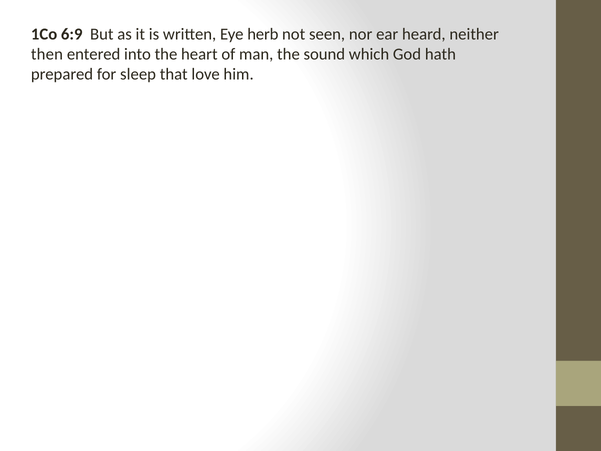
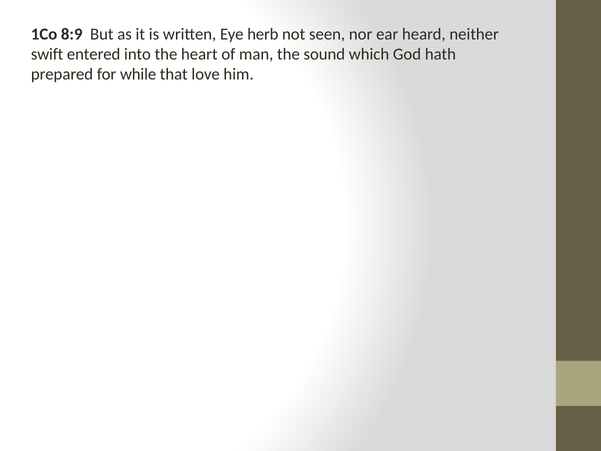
6:9: 6:9 -> 8:9 (72, 34)
then: then -> swift (47, 54)
sleep: sleep -> while (138, 74)
